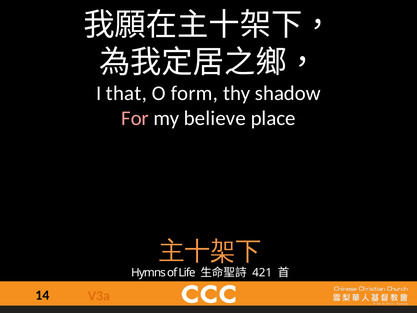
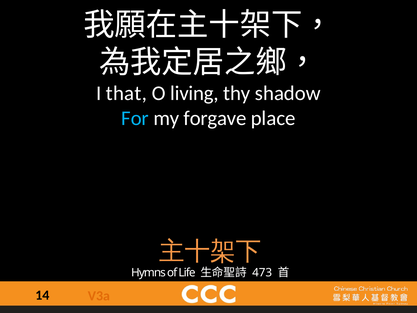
form: form -> living (195, 93)
For colour: pink -> light blue (135, 118)
believe: believe -> forgave (215, 118)
421: 421 -> 473 (262, 272)
